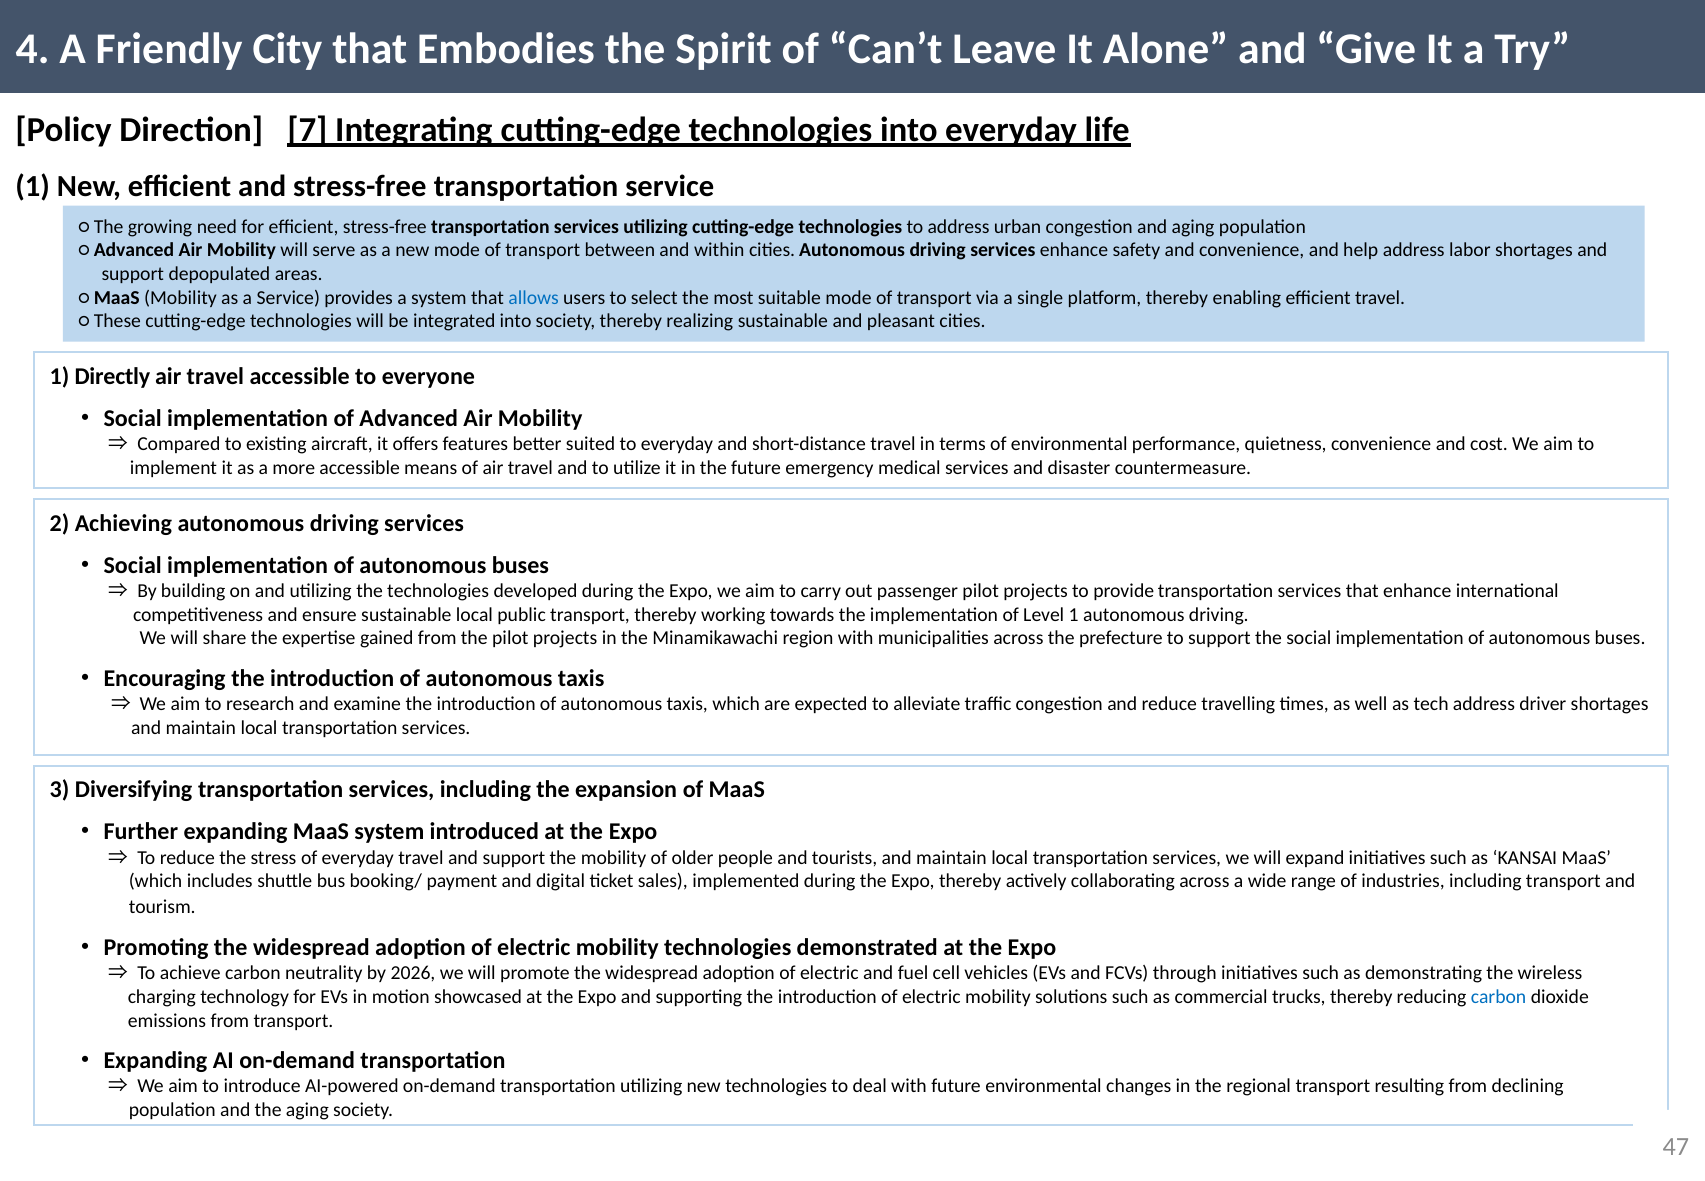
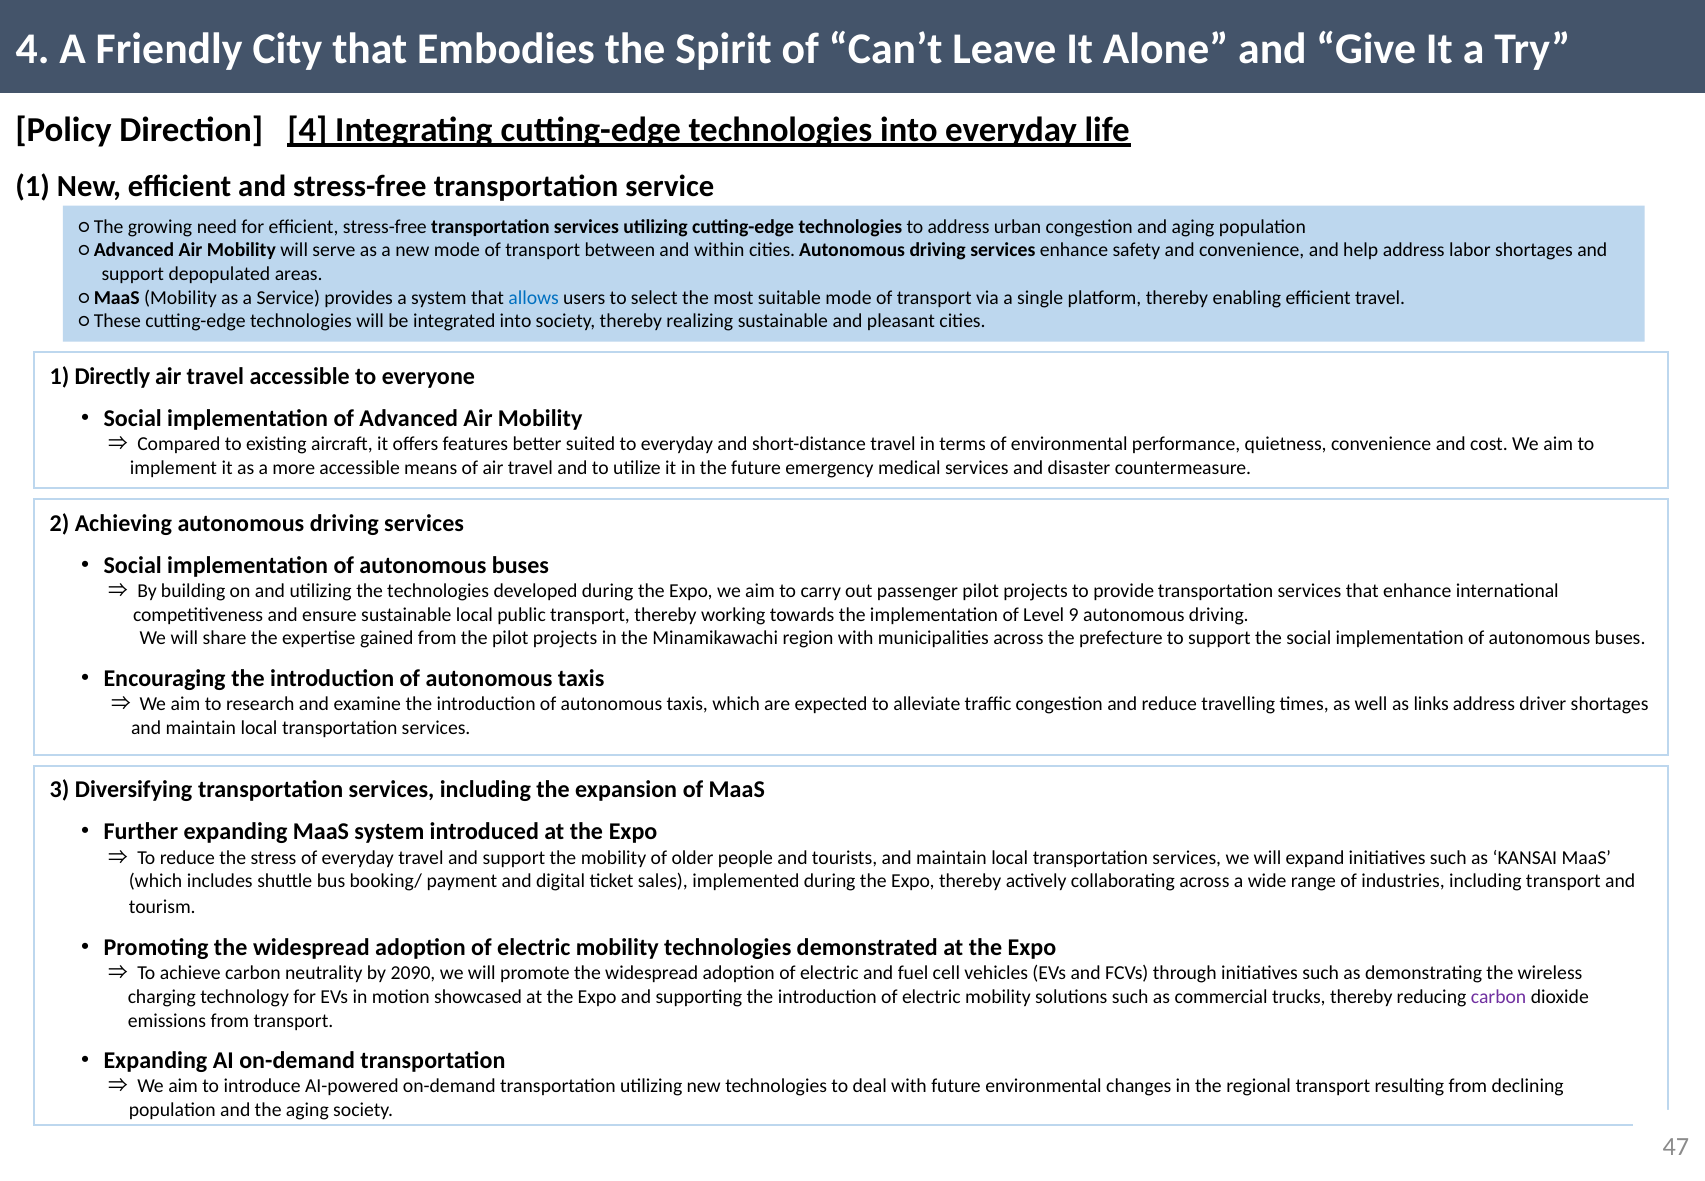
Direction 7: 7 -> 4 (307, 130)
Level 1: 1 -> 9 (1074, 614)
tech: tech -> links (1431, 704)
2026: 2026 -> 2090 (413, 973)
carbon colour: blue -> purple (1499, 997)
